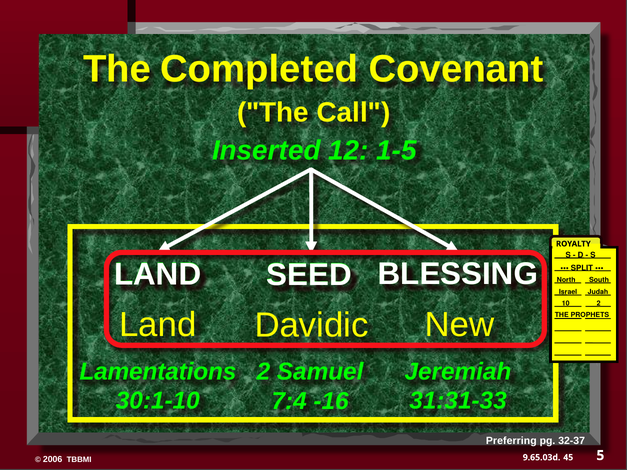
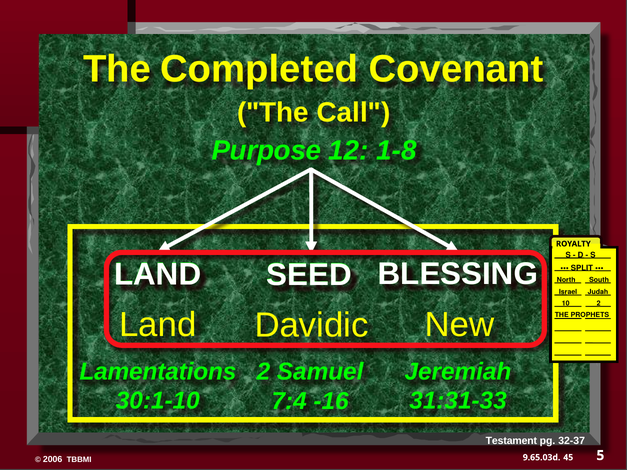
Inserted: Inserted -> Purpose (266, 151)
1-5: 1-5 -> 1-8 (397, 151)
Preferring: Preferring -> Testament (511, 441)
